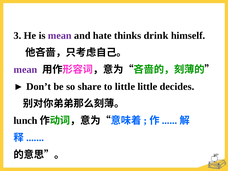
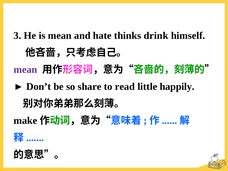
mean colour: purple -> black (60, 36)
to little: little -> read (125, 87)
decides: decides -> happily (177, 87)
lunch: lunch -> make (25, 121)
